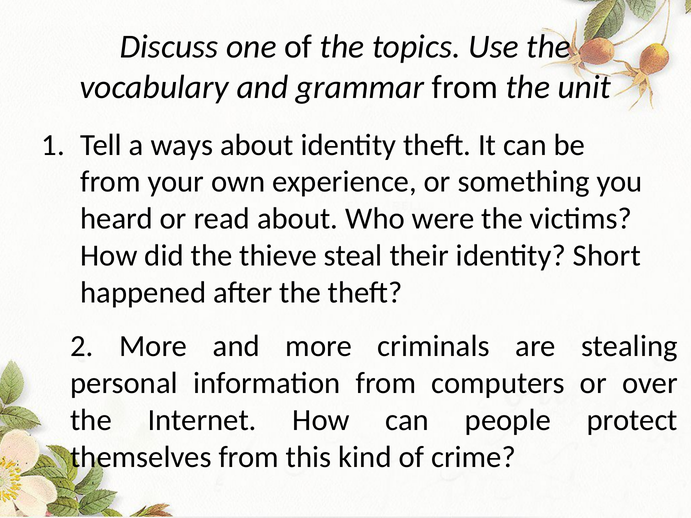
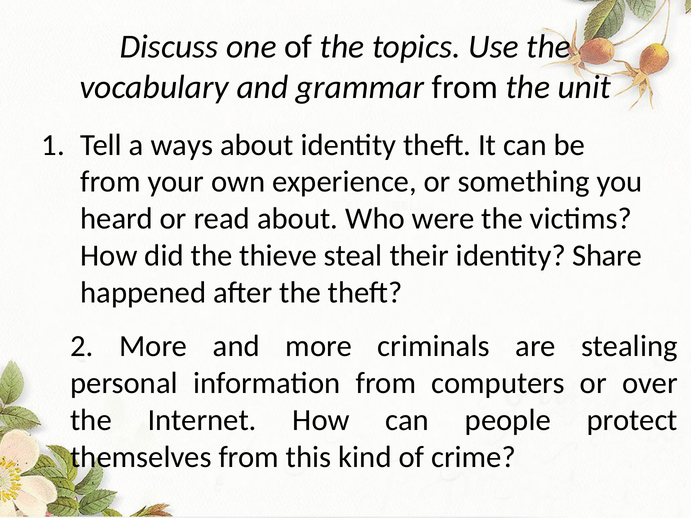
Short: Short -> Share (607, 256)
